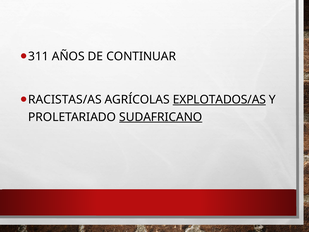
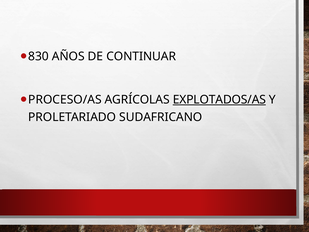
311: 311 -> 830 (38, 56)
RACISTAS/AS: RACISTAS/AS -> PROCESO/AS (65, 100)
SUDAFRICANO underline: present -> none (161, 117)
